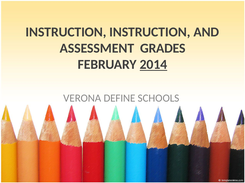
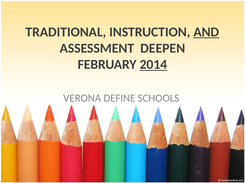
INSTRUCTION: INSTRUCTION -> TRADITIONAL (66, 32)
AND underline: none -> present (206, 32)
GRADES: GRADES -> DEEPEN (163, 48)
